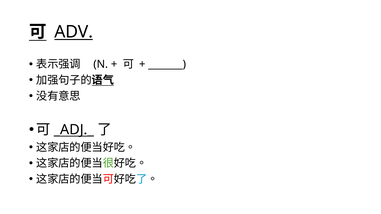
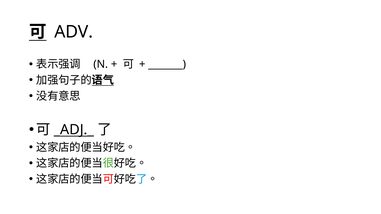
ADV underline: present -> none (74, 32)
